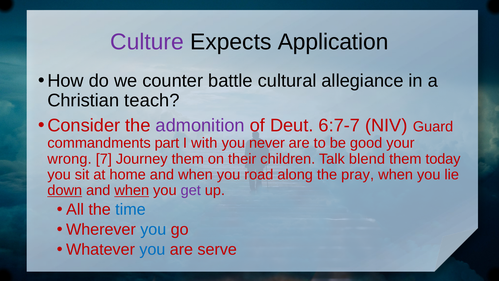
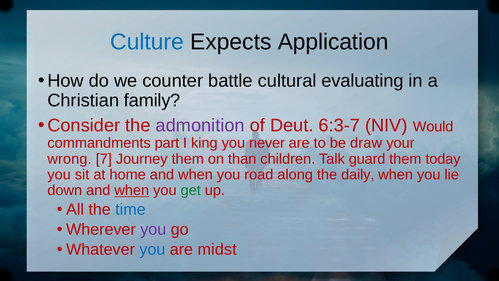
Culture colour: purple -> blue (147, 42)
allegiance: allegiance -> evaluating (363, 81)
teach: teach -> family (152, 100)
6:7-7: 6:7-7 -> 6:3-7 (339, 125)
Guard: Guard -> Would (433, 126)
with: with -> king (204, 143)
good: good -> draw (366, 143)
their: their -> than (242, 159)
blend: blend -> guard (367, 159)
pray: pray -> daily (358, 174)
down underline: present -> none (65, 190)
get colour: purple -> green (191, 190)
you colour: blue -> purple (153, 229)
serve: serve -> midst (217, 249)
